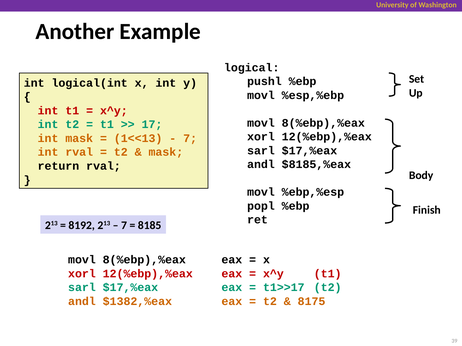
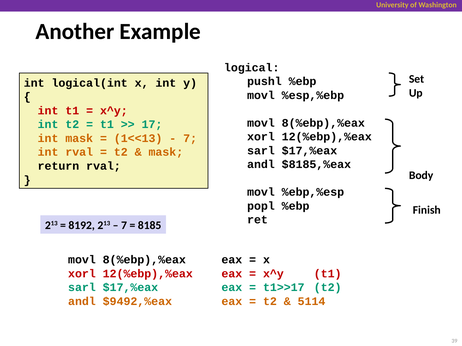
$1382,%eax: $1382,%eax -> $9492,%eax (137, 302)
8175: 8175 -> 5114 (312, 302)
